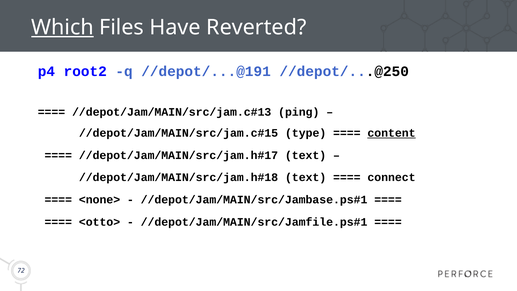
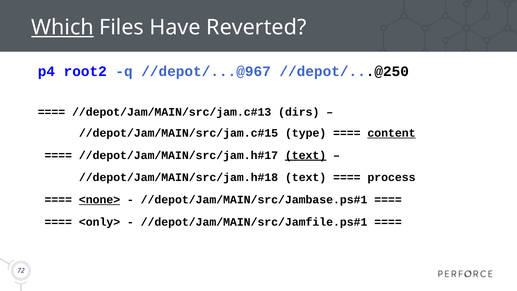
//depot/...@191: //depot/...@191 -> //depot/...@967 (206, 71)
ping: ping -> dirs (299, 112)
text underline: none -> present (306, 155)
connect: connect -> process (392, 177)
<none> underline: none -> present (100, 200)
<otto>: <otto> -> <only> (100, 222)
